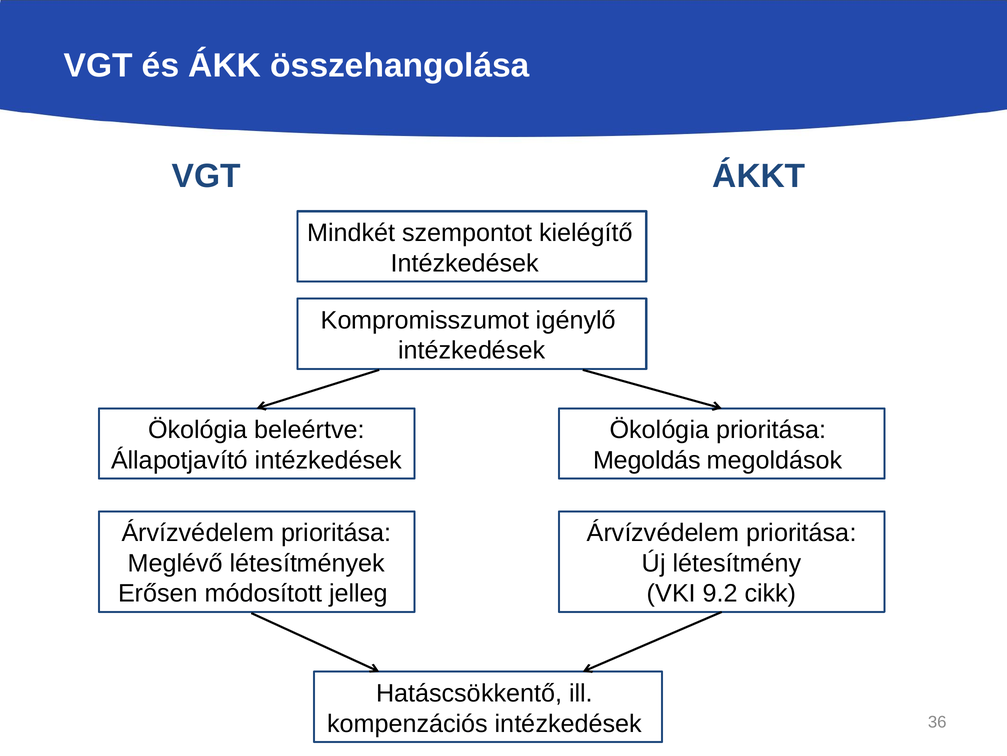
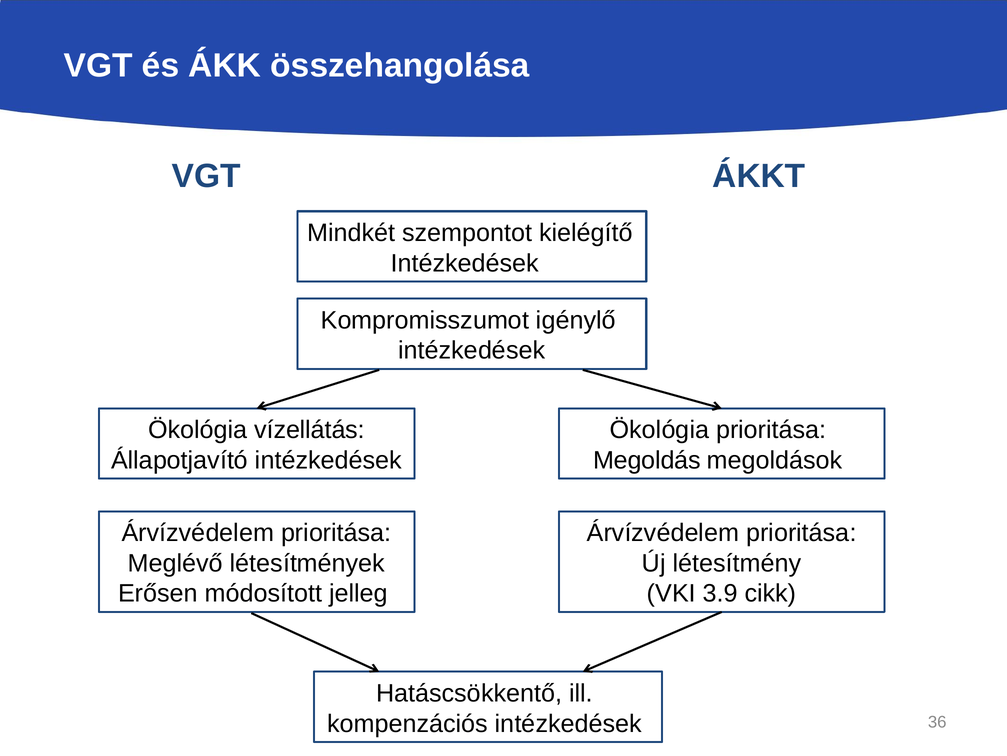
beleértve: beleértve -> vízellátás (310, 430)
9.2: 9.2 -> 3.9 (720, 593)
